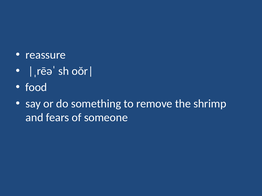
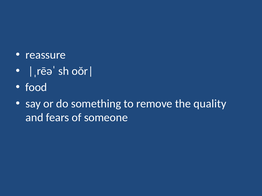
shrimp: shrimp -> quality (210, 104)
